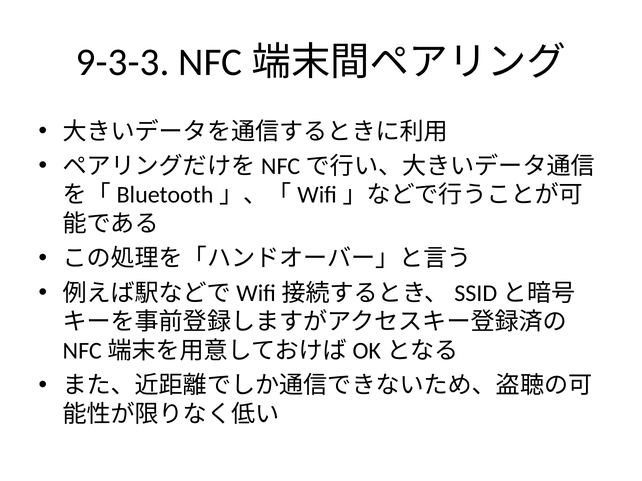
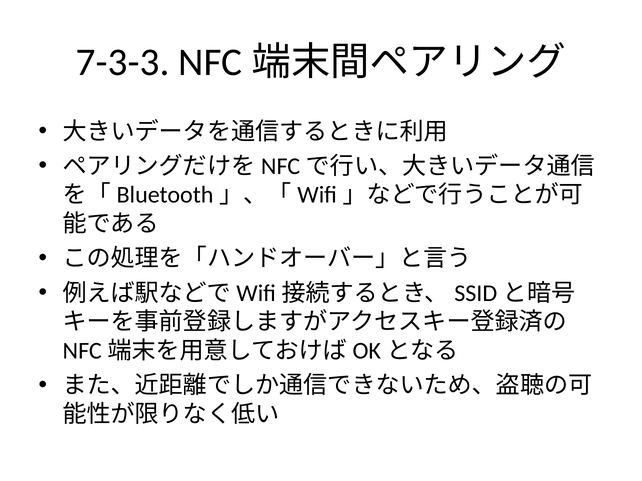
9-3-3: 9-3-3 -> 7-3-3 (123, 62)
